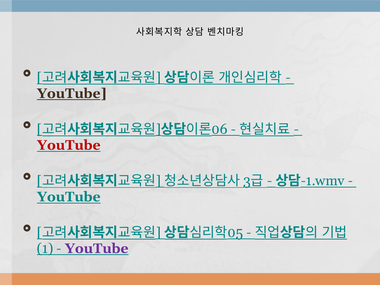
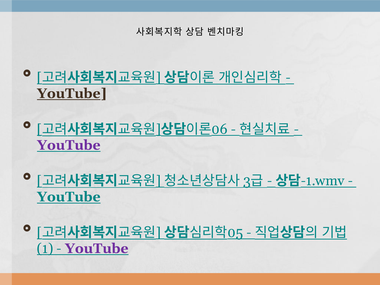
YouTube colour: red -> purple (69, 145)
